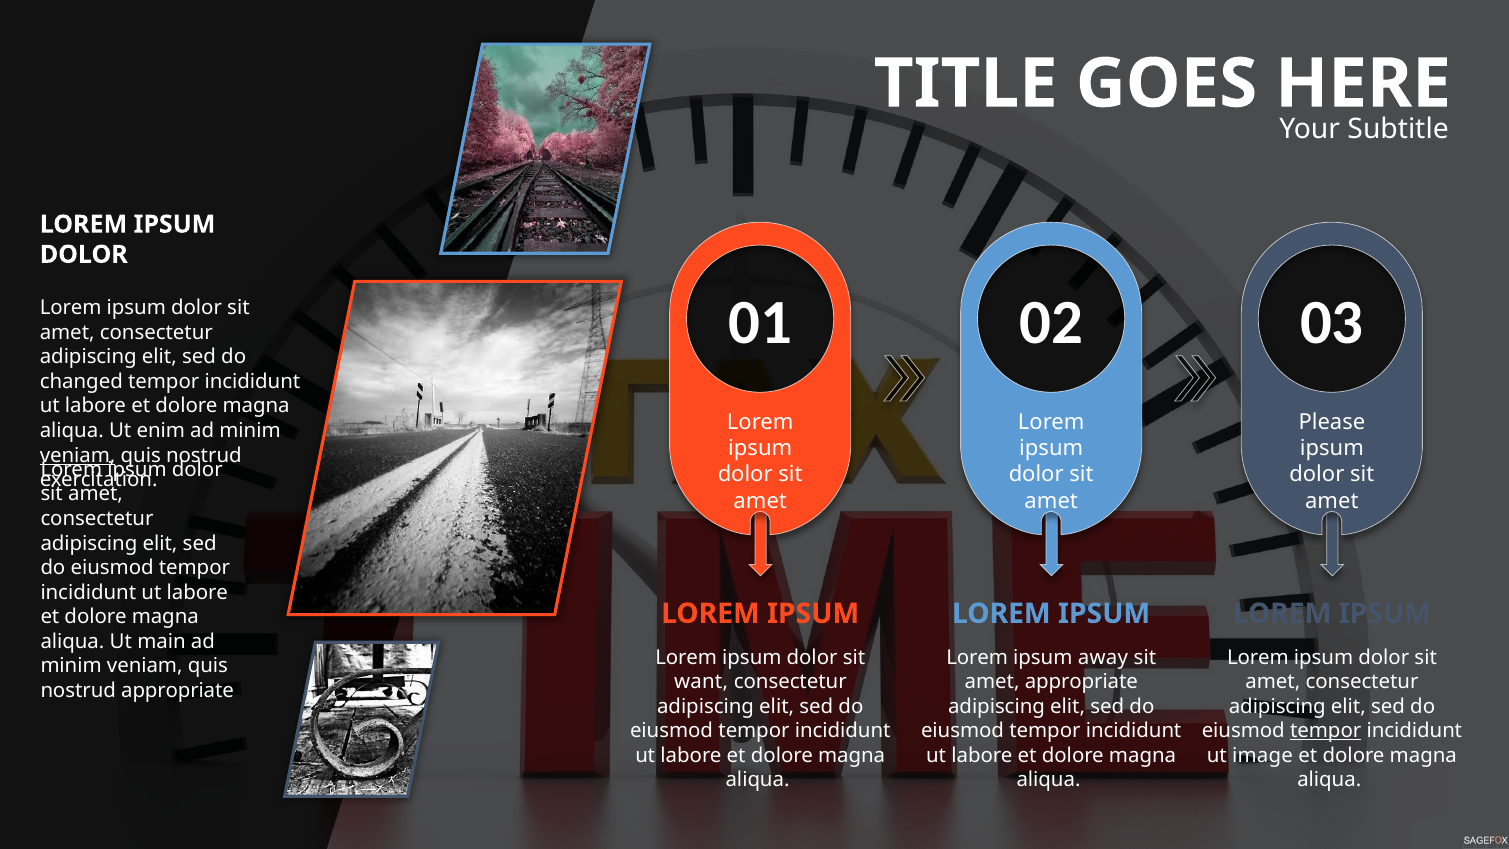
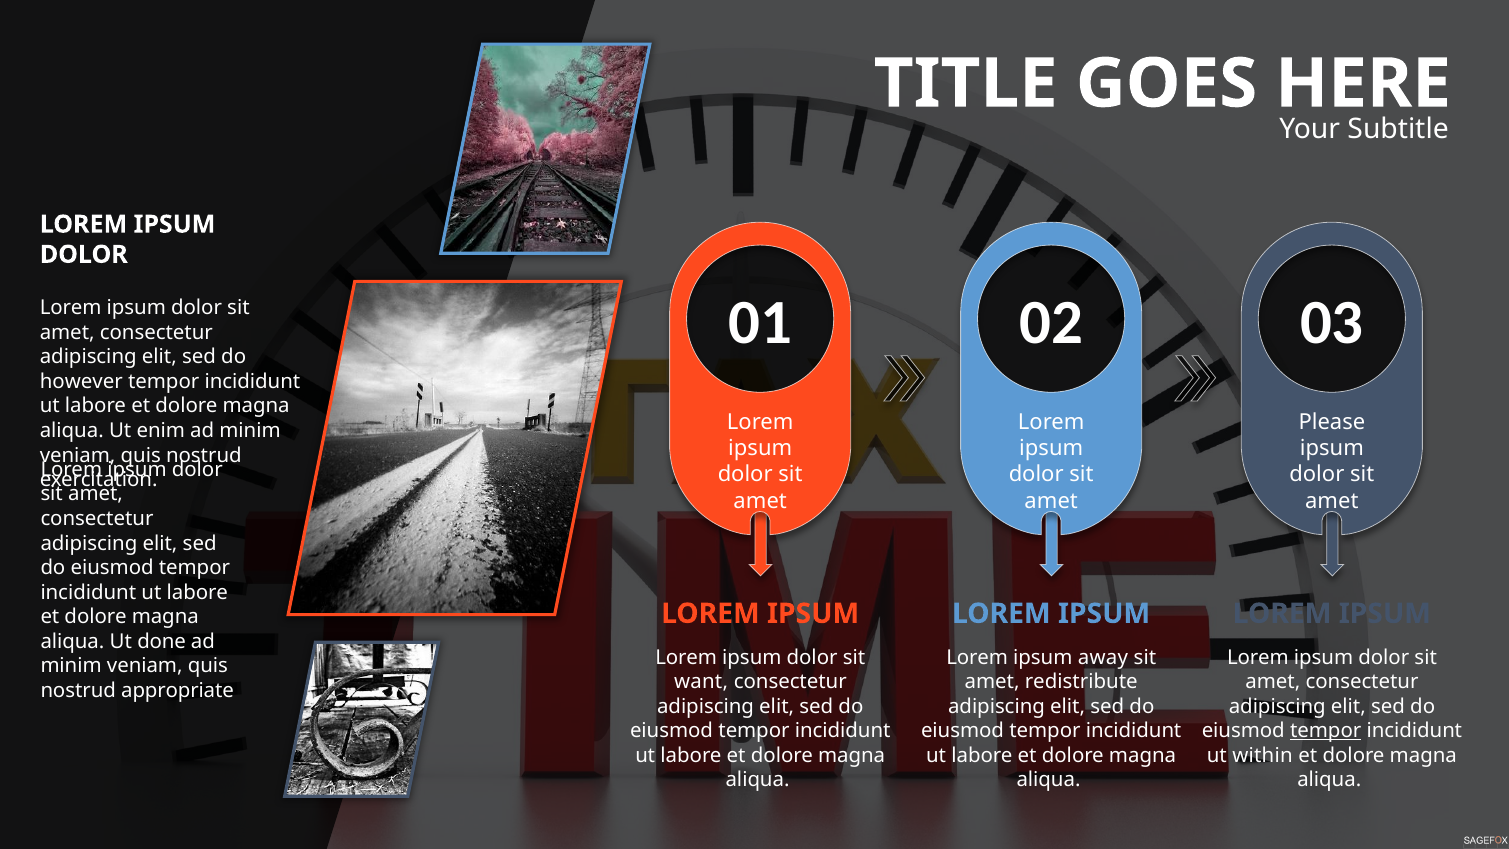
changed: changed -> however (81, 382)
veniam underline: present -> none (78, 455)
main: main -> done (162, 641)
amet appropriate: appropriate -> redistribute (1081, 682)
image: image -> within (1263, 755)
